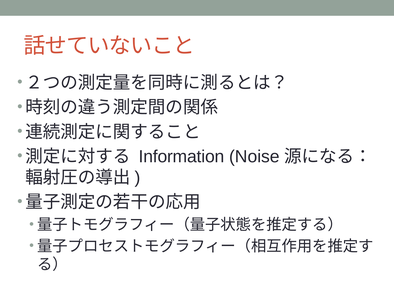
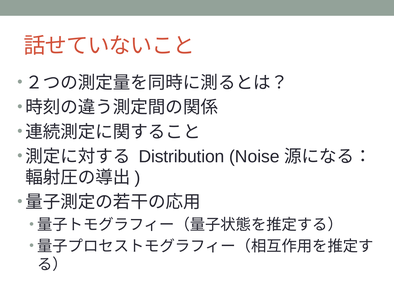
Information: Information -> Distribution (182, 156)
